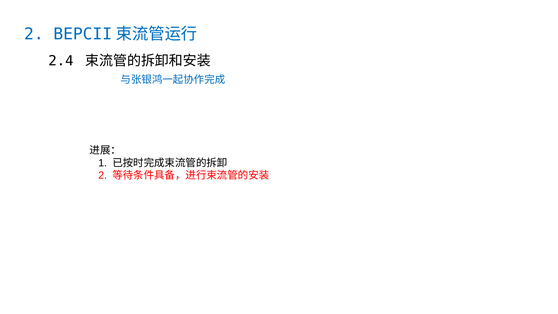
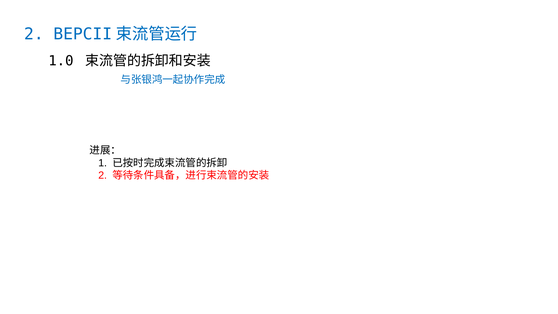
2.4: 2.4 -> 1.0 (61, 61)
